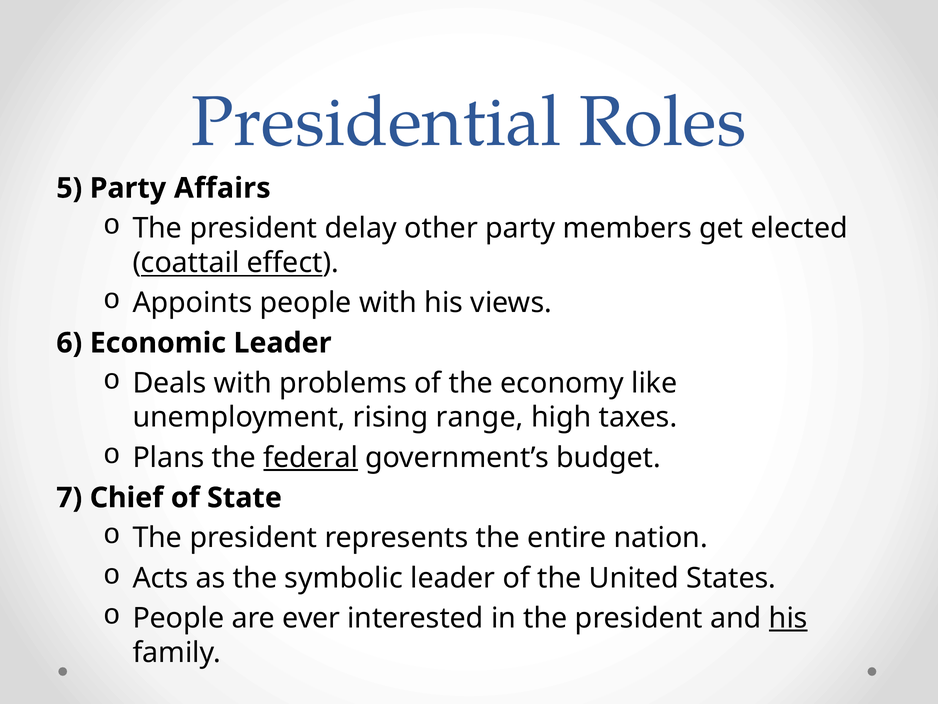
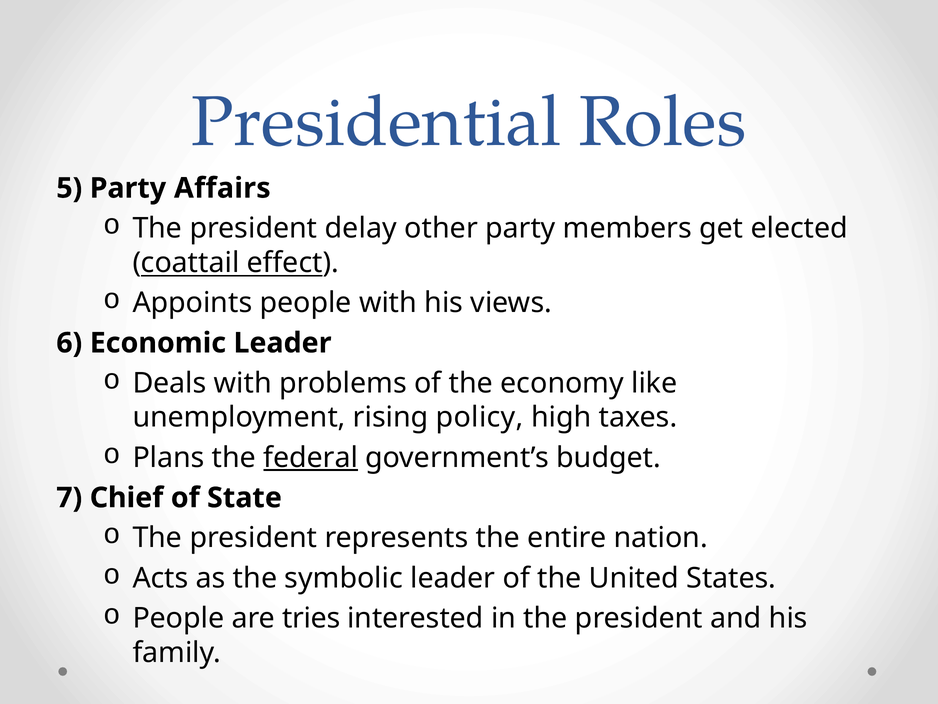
range: range -> policy (480, 417)
ever: ever -> tries (311, 618)
his underline: present -> none (788, 618)
